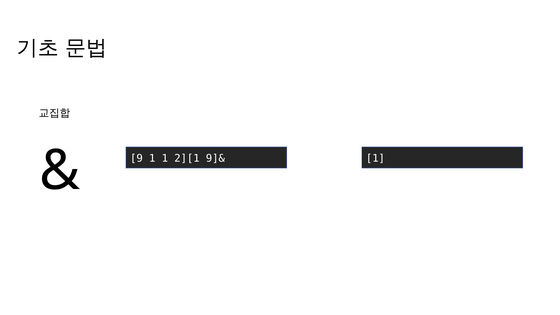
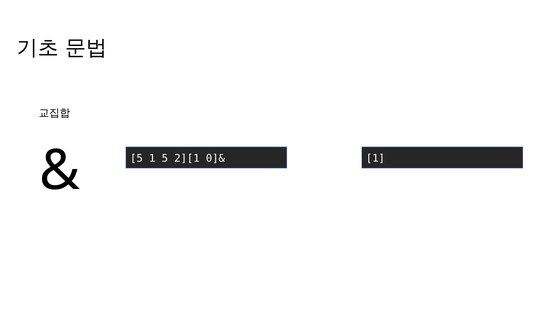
9: 9 -> 5 (136, 158)
1 1: 1 -> 5 (165, 158)
9]&: 9]& -> 0]& (215, 158)
